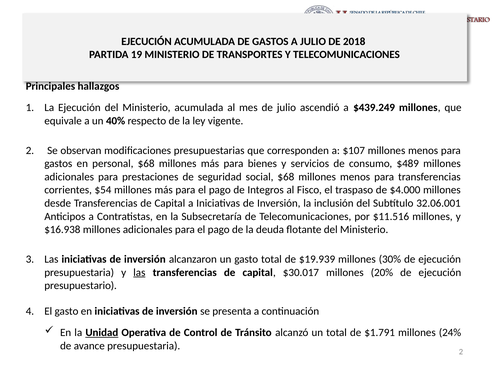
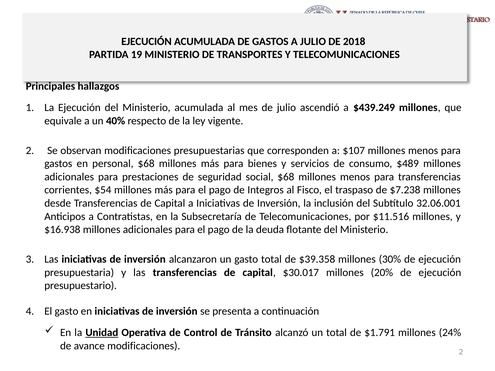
$4.000: $4.000 -> $7.238 (405, 190)
$19.939: $19.939 -> $39.358 (317, 259)
las underline: present -> none (139, 273)
avance presupuestaria: presupuestaria -> modificaciones (144, 346)
